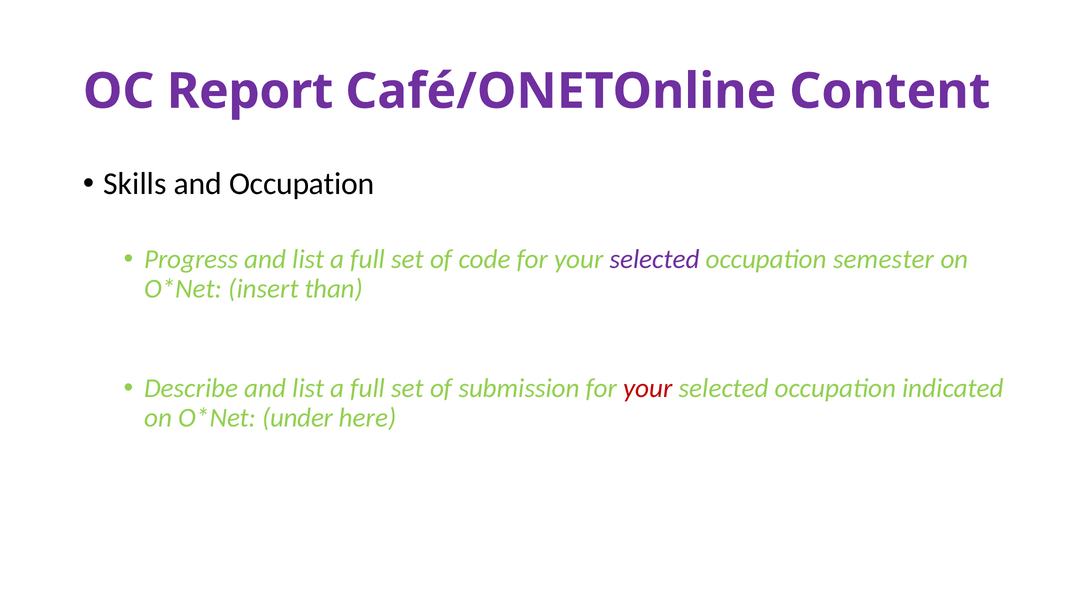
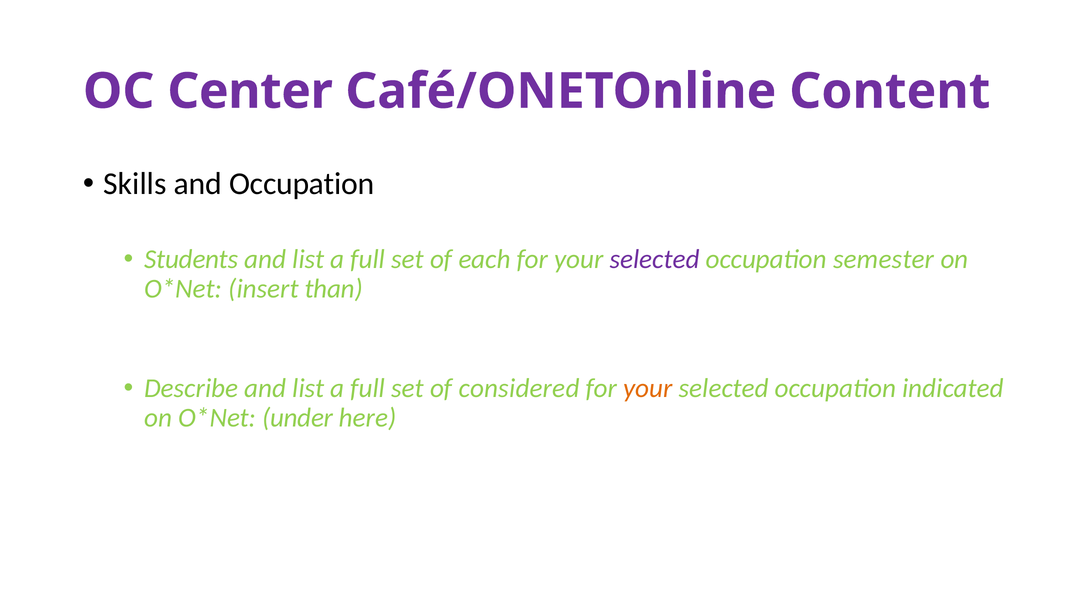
Report: Report -> Center (250, 91)
Progress: Progress -> Students (191, 259)
code: code -> each (485, 259)
submission: submission -> considered (519, 388)
your colour: red -> orange (648, 388)
